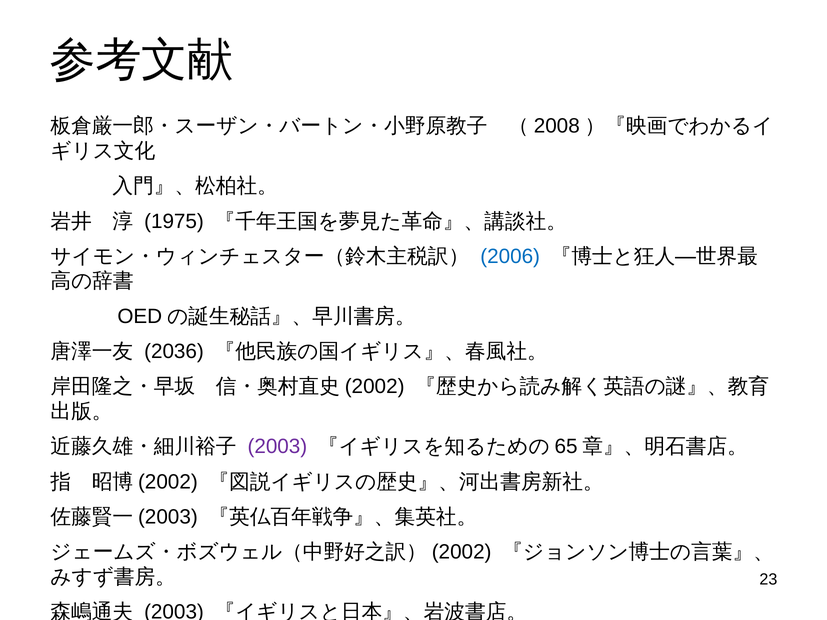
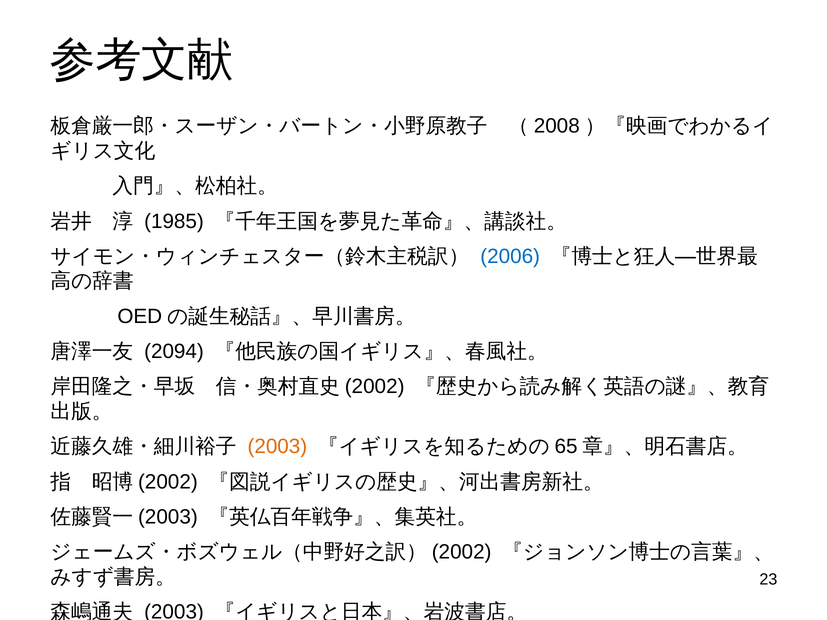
1975: 1975 -> 1985 (174, 221)
2036: 2036 -> 2094 (174, 352)
2003 colour: purple -> orange (277, 447)
